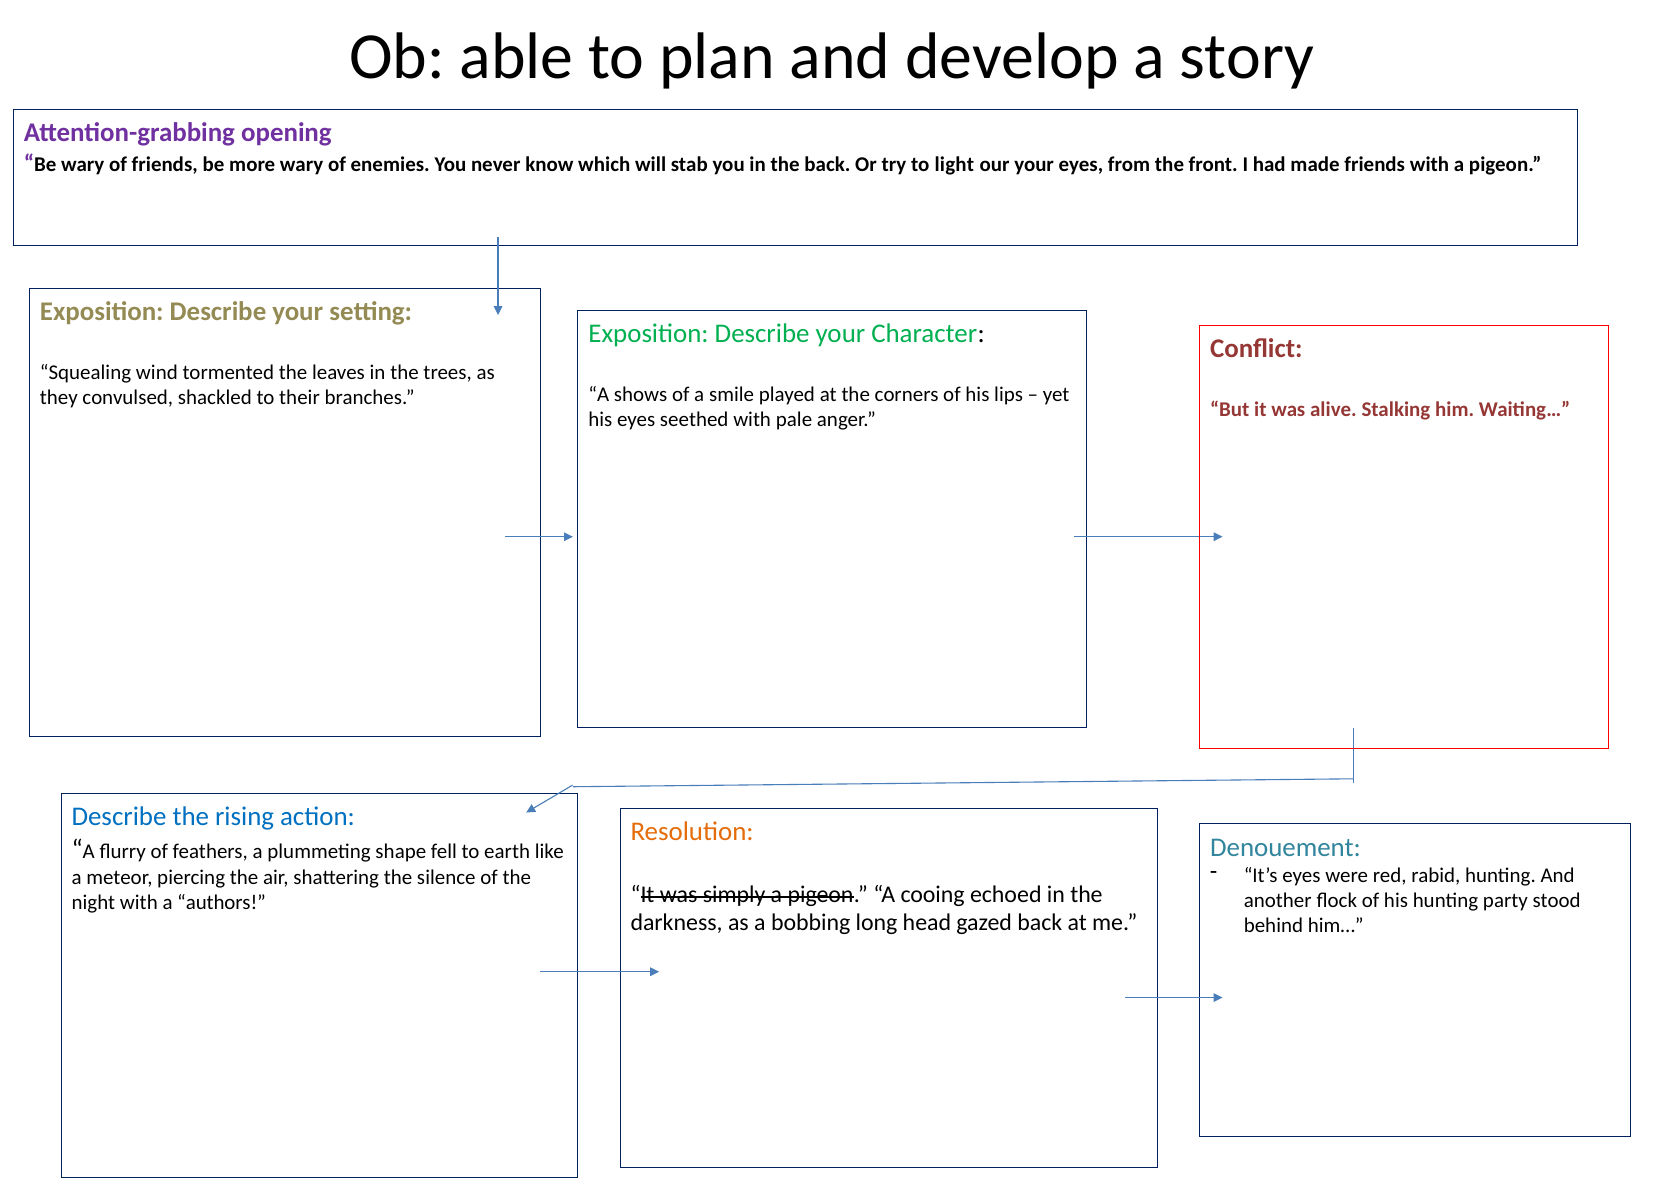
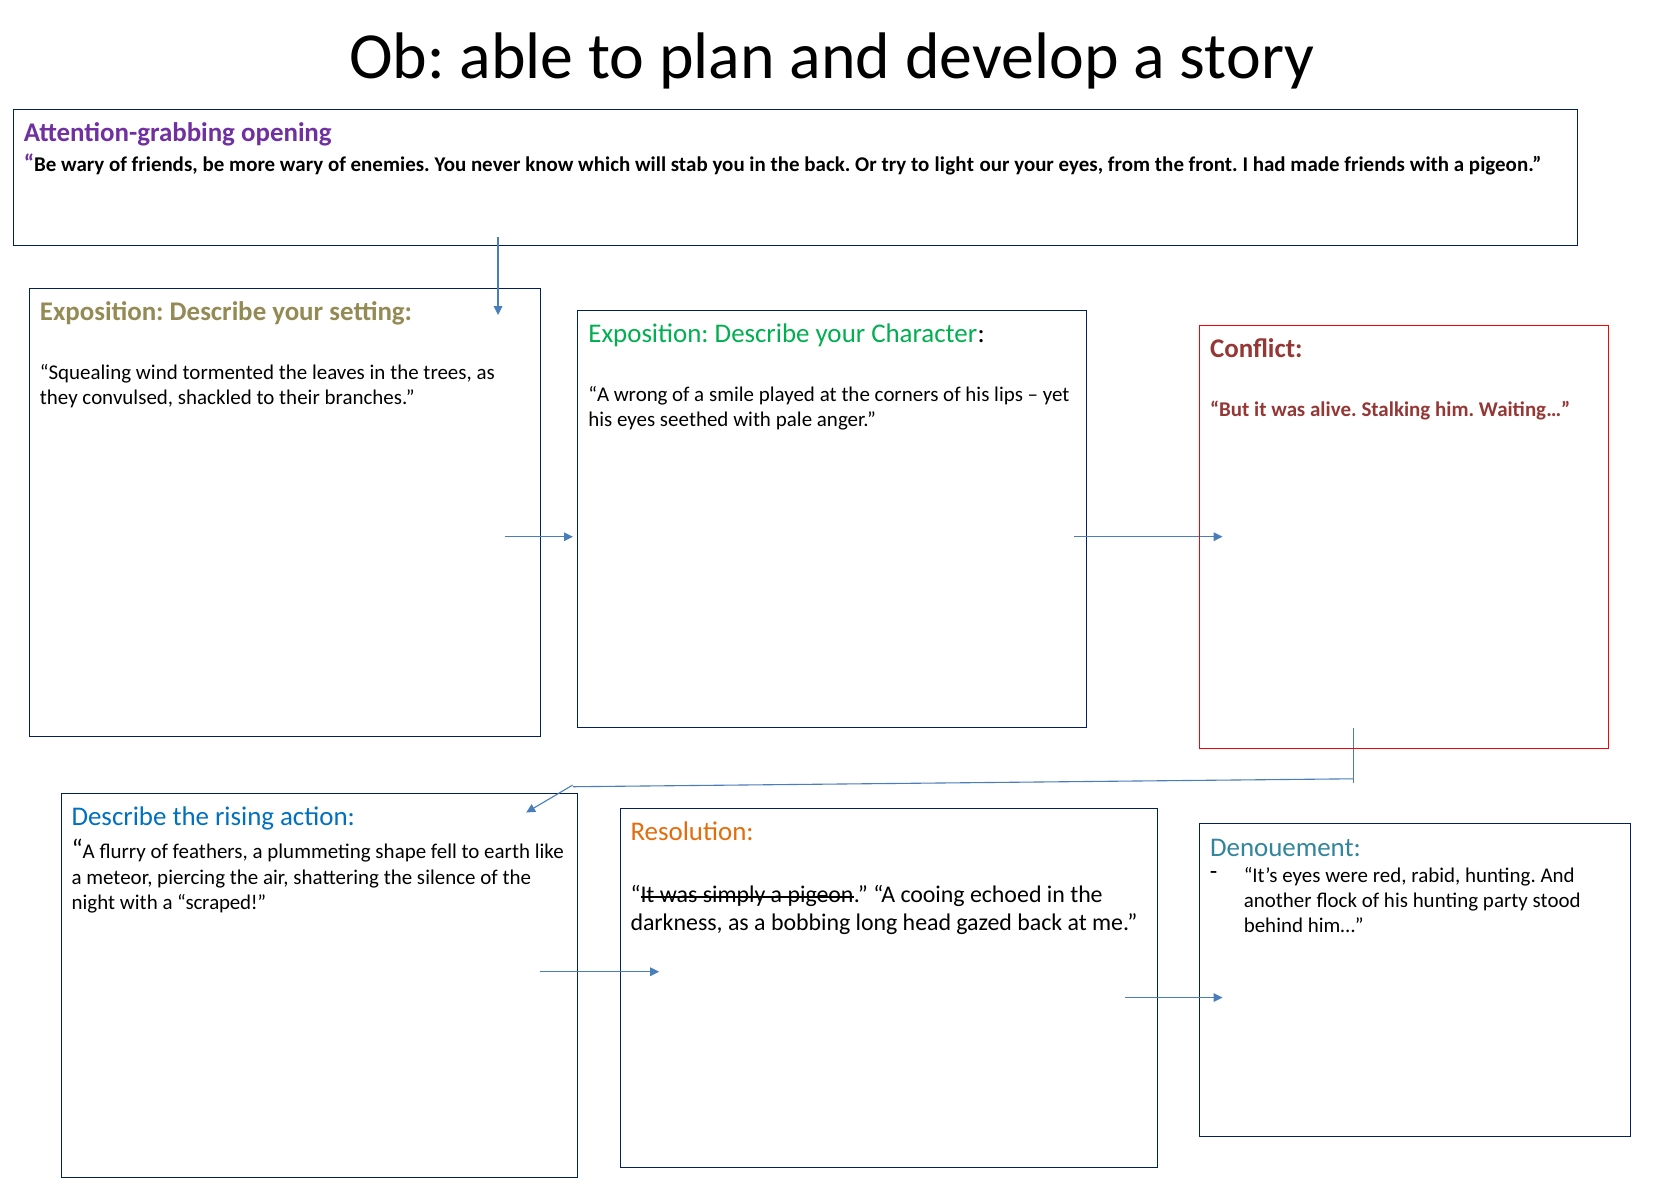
shows: shows -> wrong (641, 395)
authors: authors -> scraped (222, 902)
